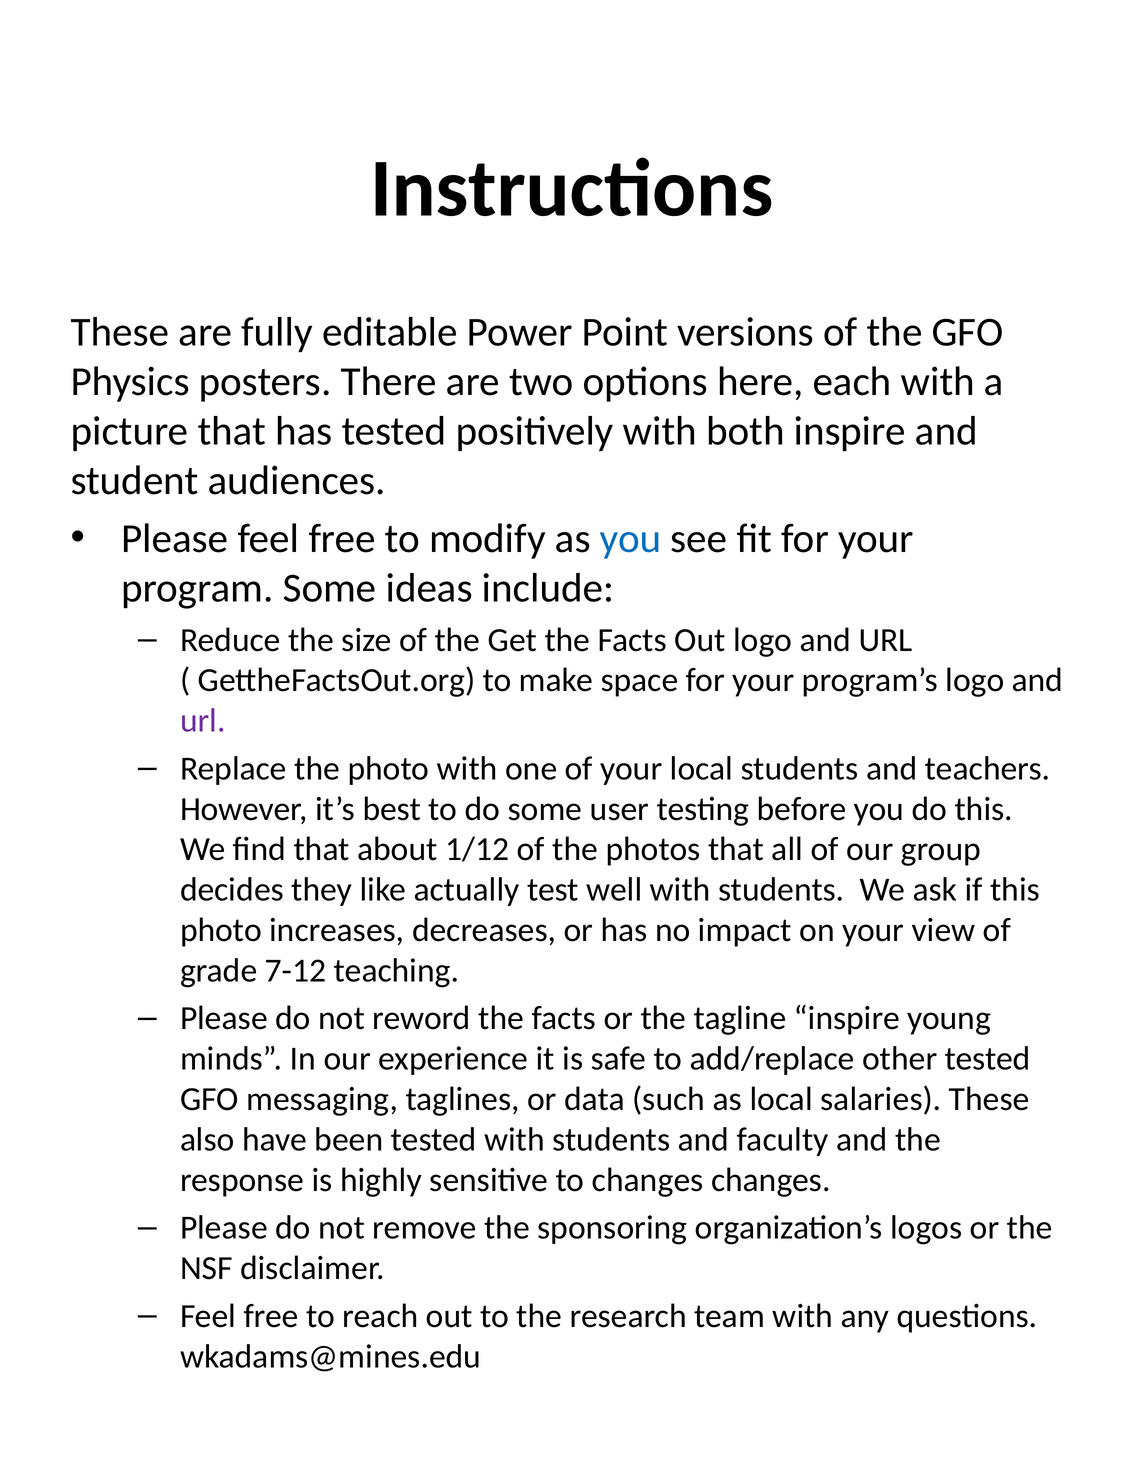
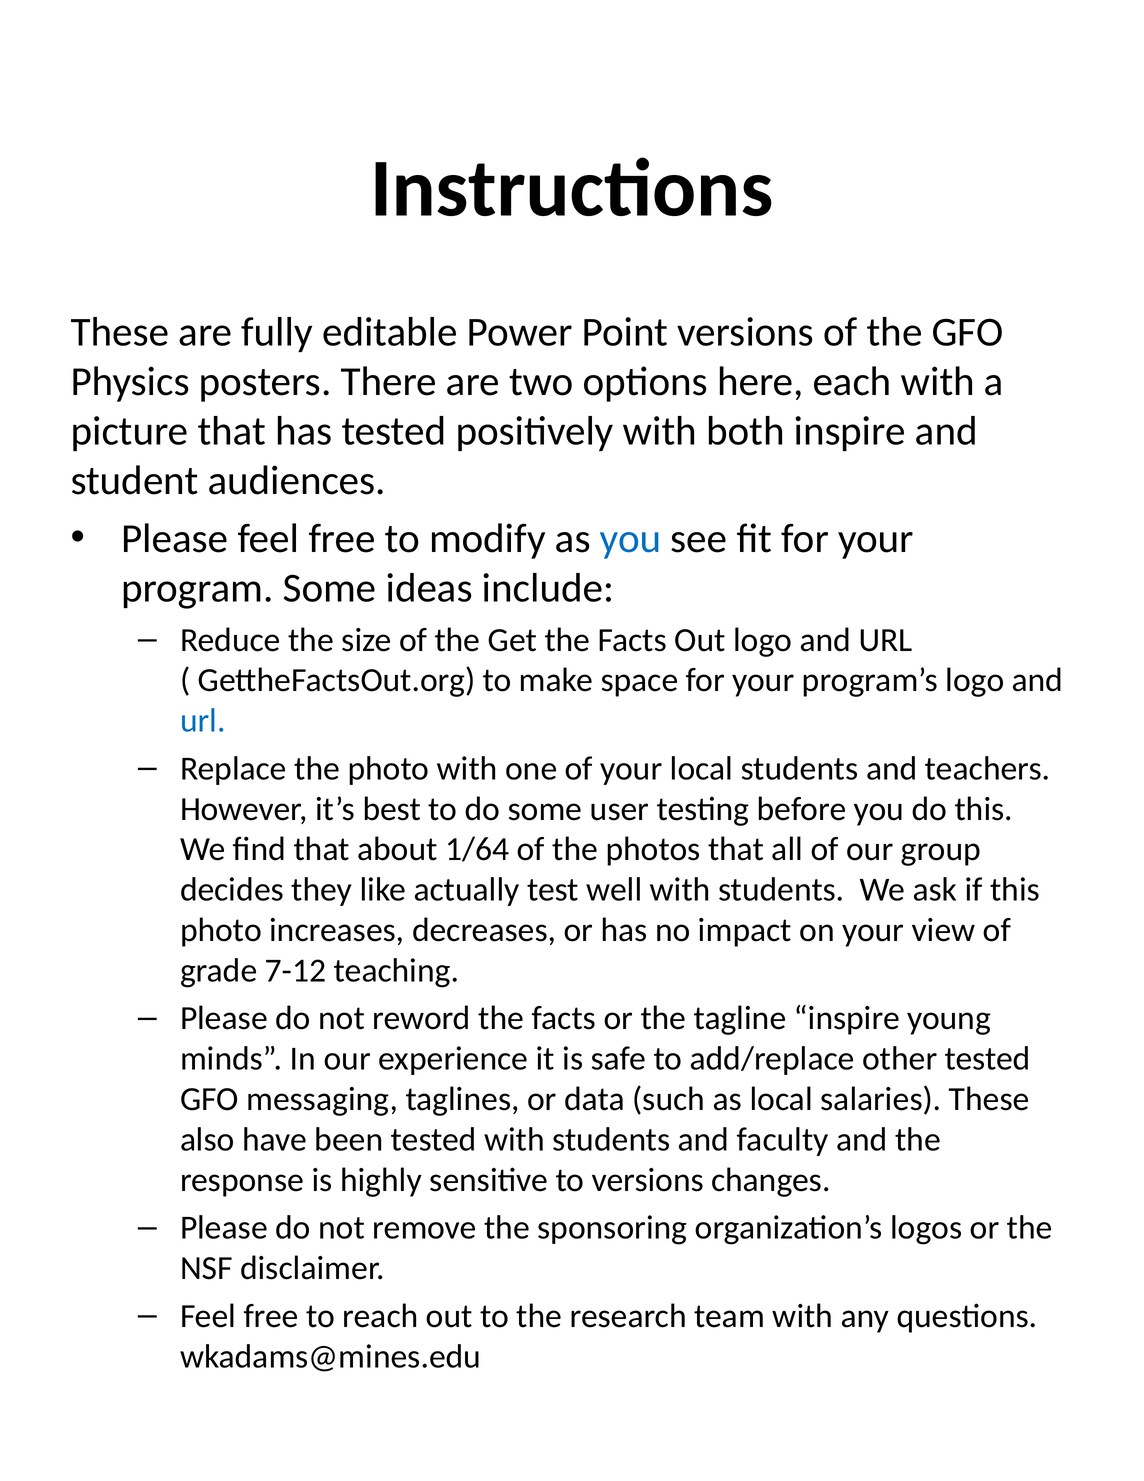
url colour: purple -> blue (203, 720)
1/12: 1/12 -> 1/64 (477, 849)
to changes: changes -> versions (648, 1180)
